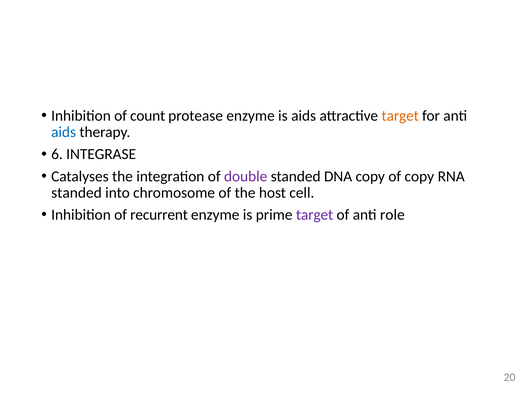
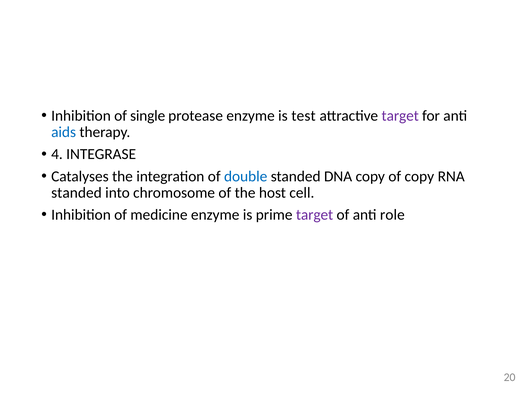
count: count -> single (148, 116)
is aids: aids -> test (304, 116)
target colour: orange -> purple (400, 116)
6: 6 -> 4 (57, 154)
double colour: purple -> blue (246, 176)
recurrent: recurrent -> medicine (159, 215)
